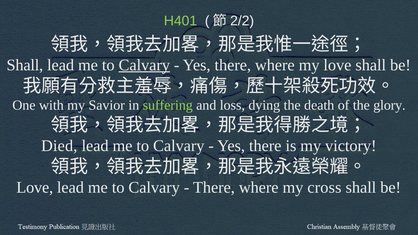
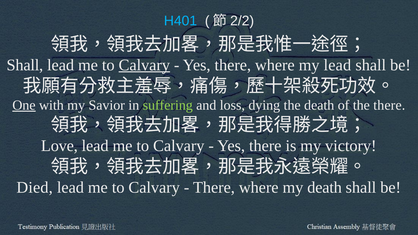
H401 colour: light green -> light blue (181, 21)
my love: love -> lead (337, 65)
One underline: none -> present (24, 105)
the glory: glory -> there (389, 105)
Died: Died -> Love (59, 146)
Love: Love -> Died (35, 188)
my cross: cross -> death (325, 188)
